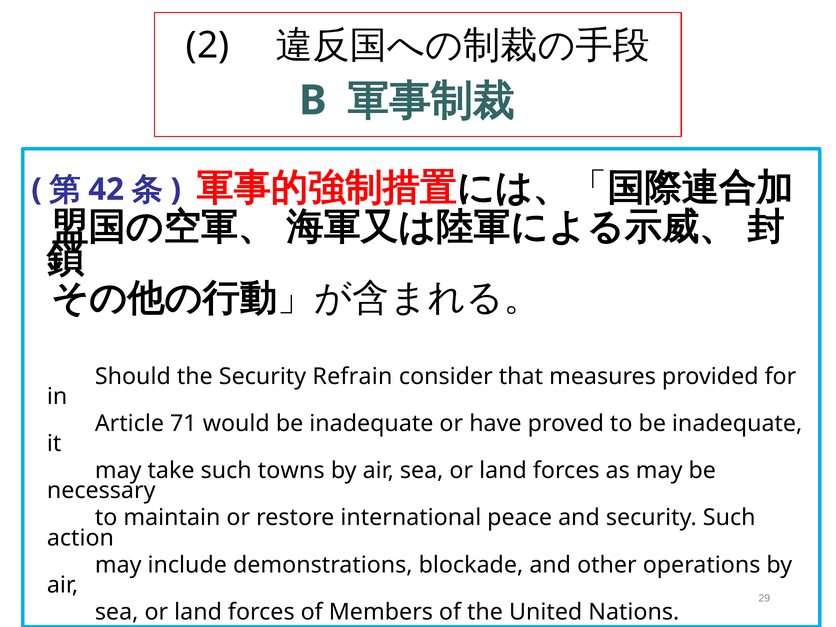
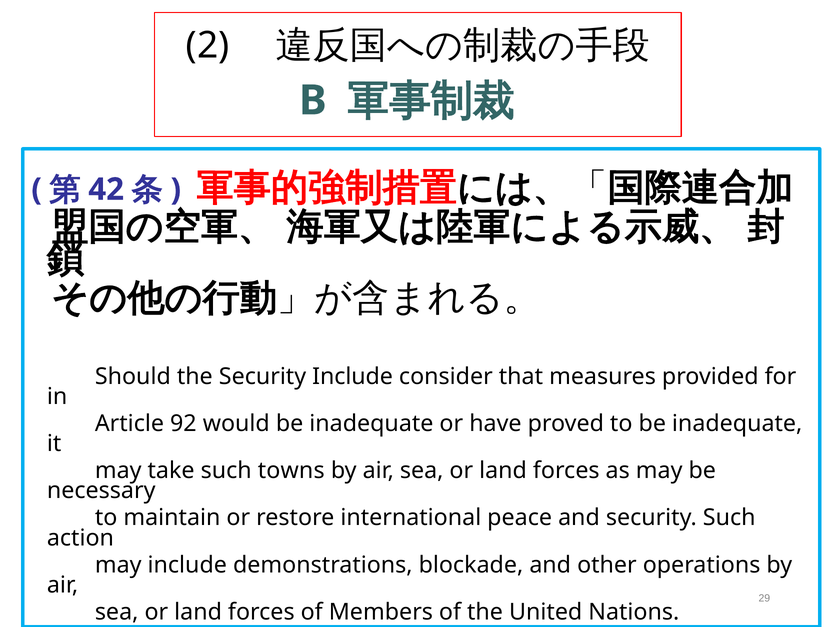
Security Refrain: Refrain -> Include (353, 376)
71: 71 -> 92 (183, 424)
